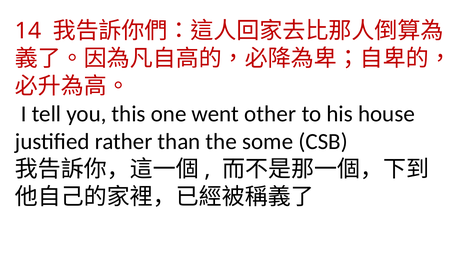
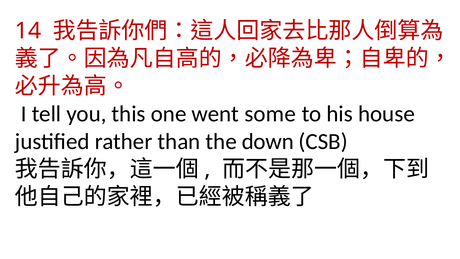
other: other -> some (270, 114)
some: some -> down (268, 141)
